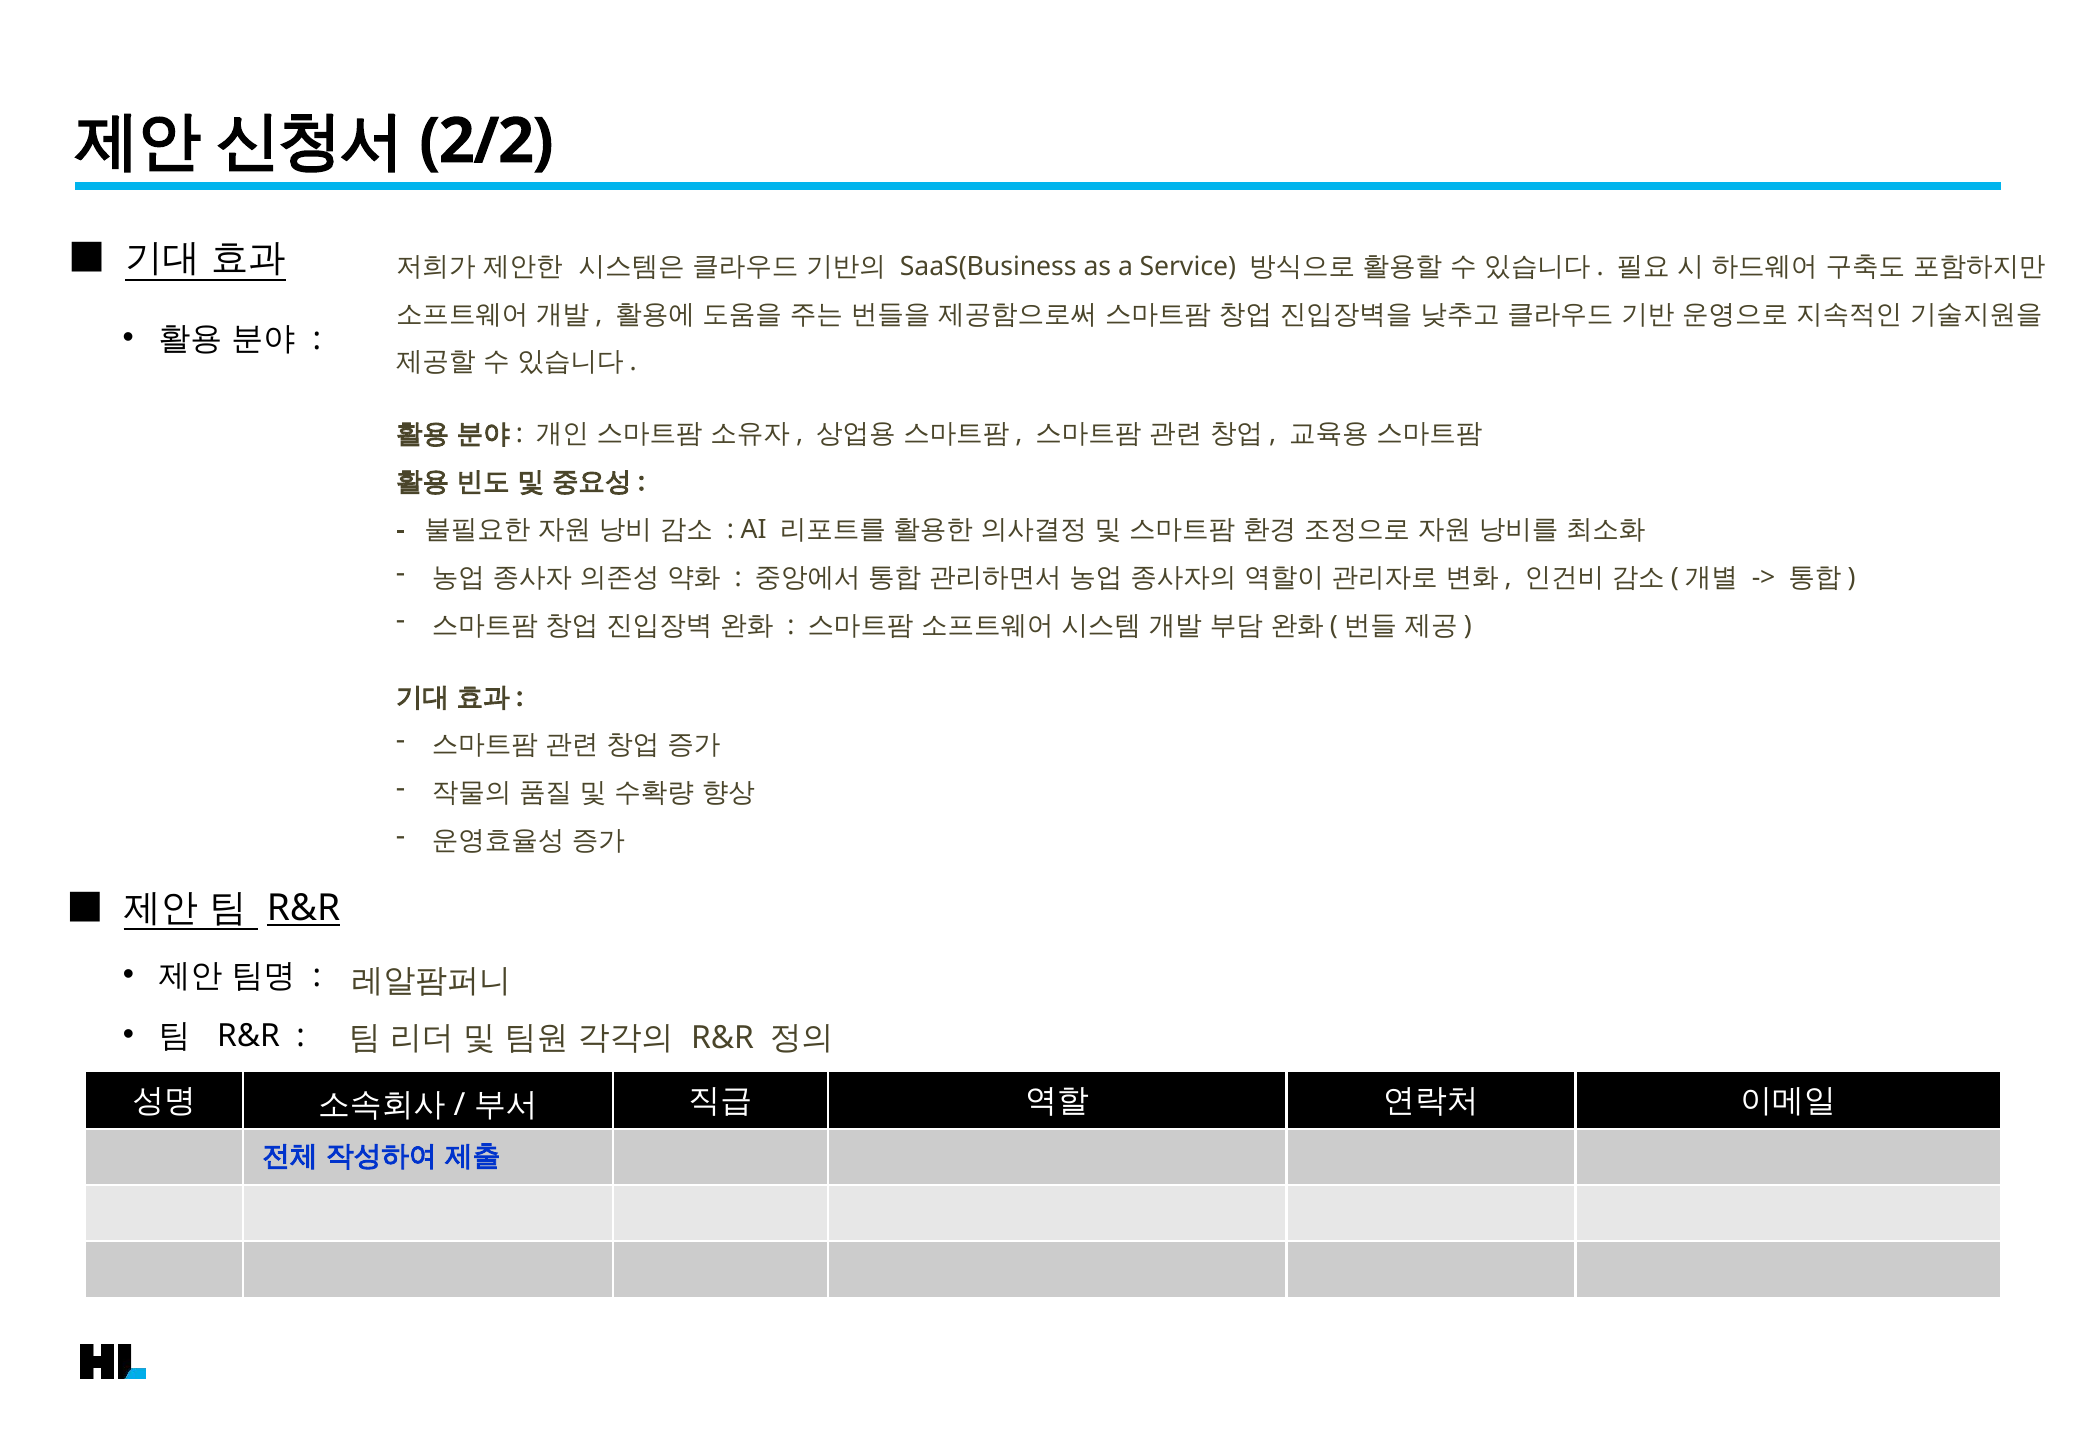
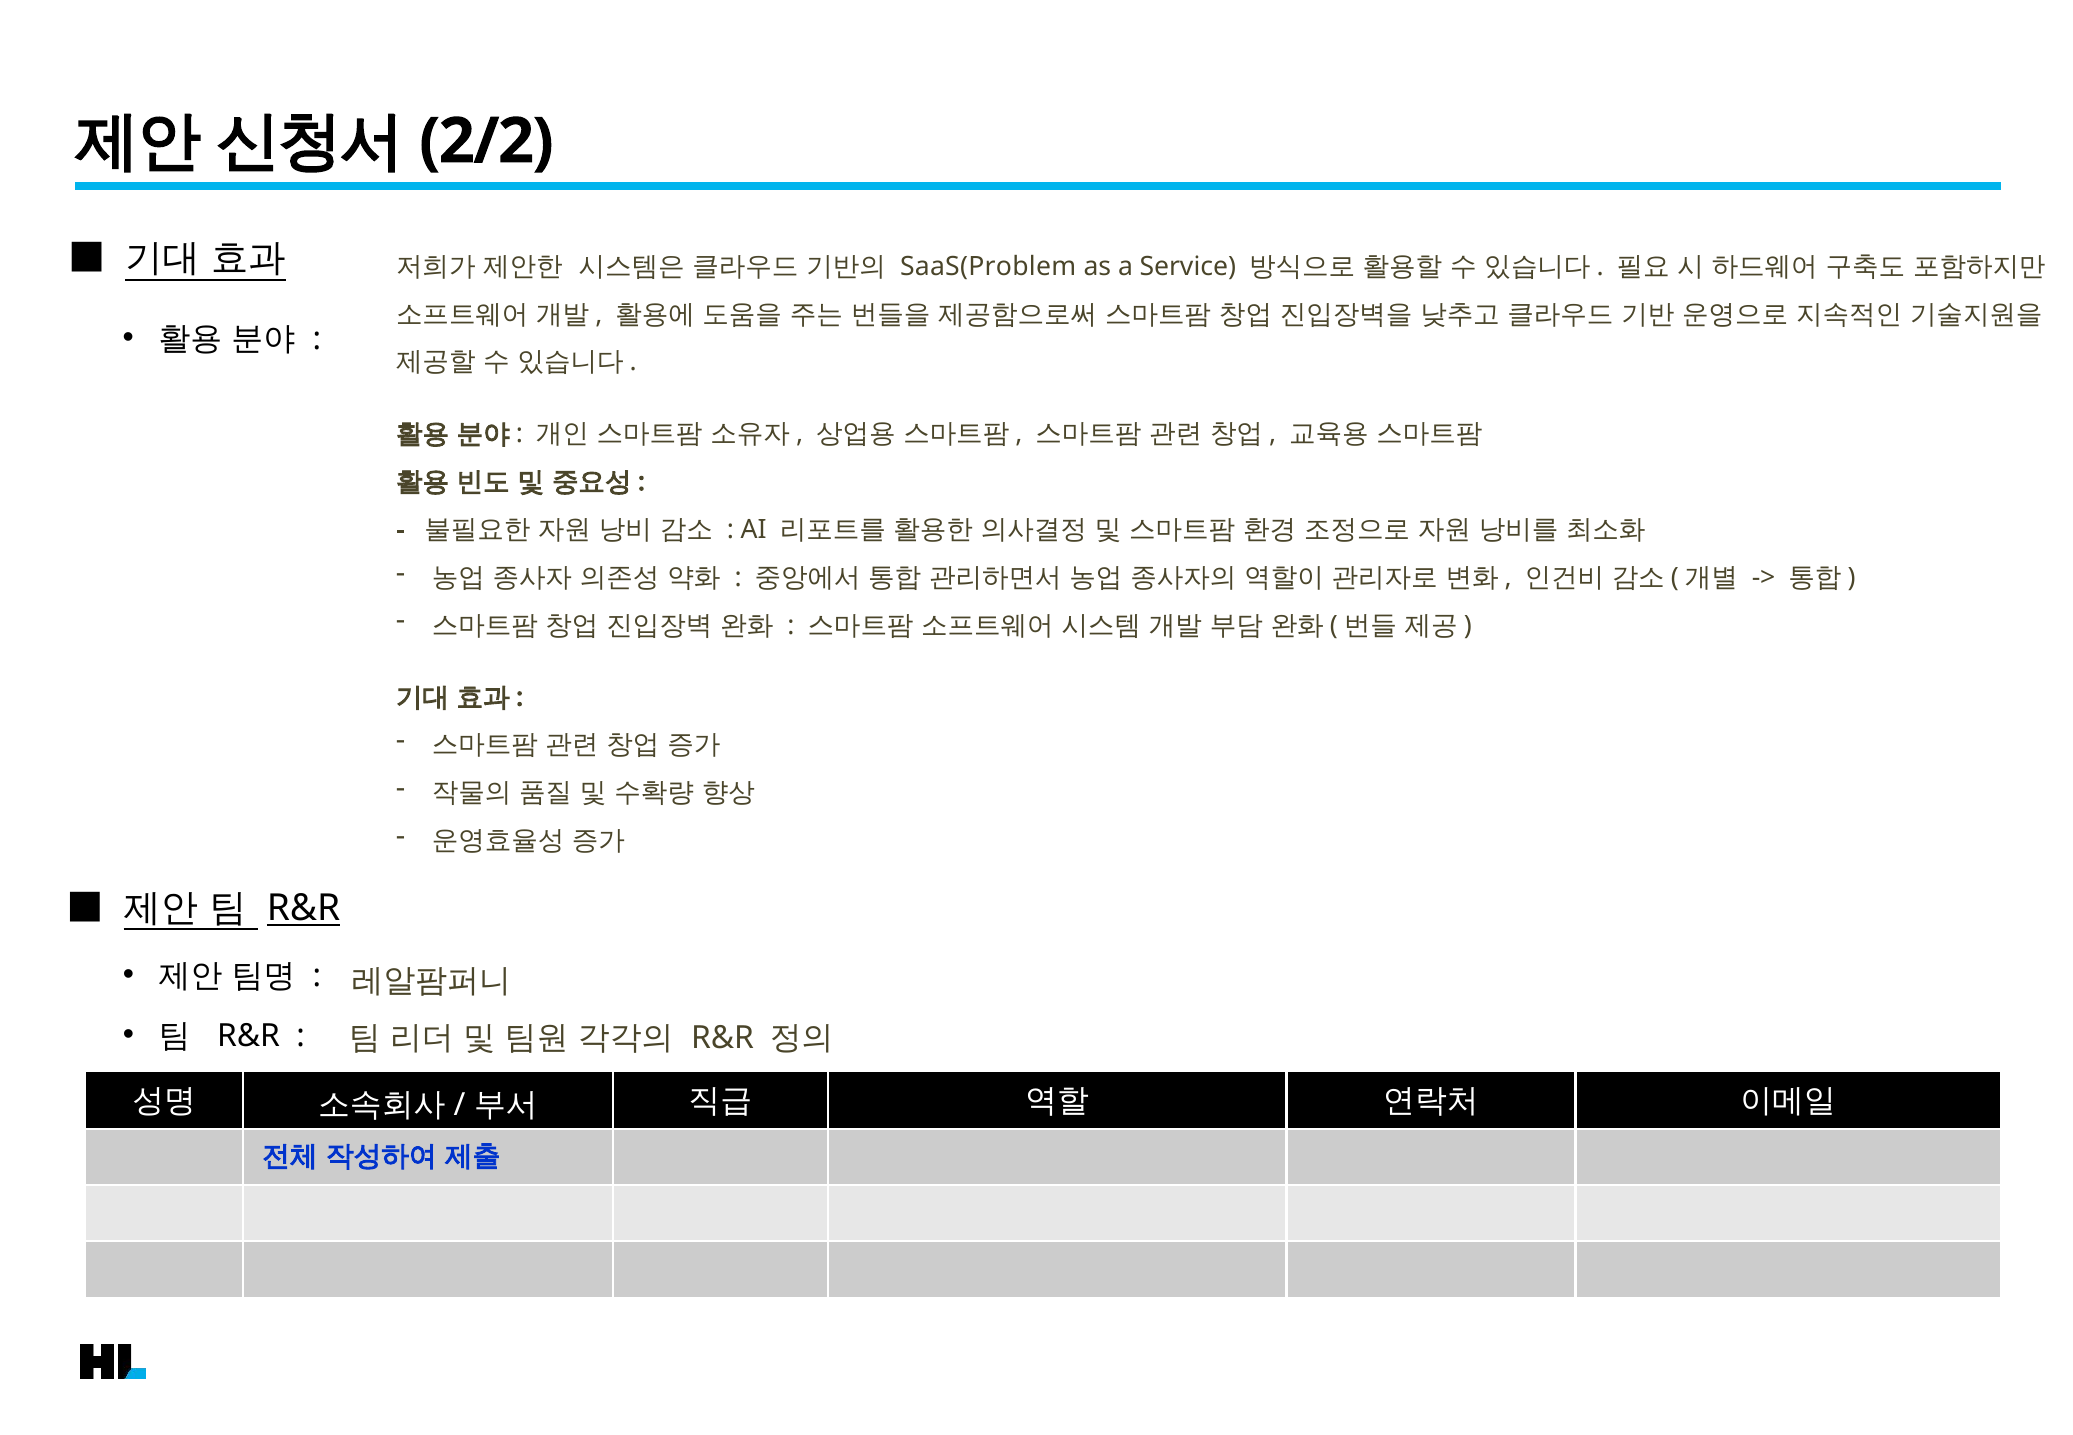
SaaS(Business: SaaS(Business -> SaaS(Problem (988, 266)
